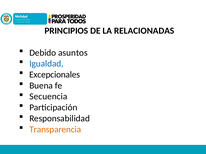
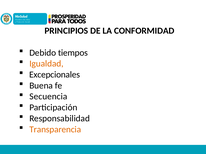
RELACIONADAS: RELACIONADAS -> CONFORMIDAD (144, 31)
asuntos: asuntos -> tiempos (73, 53)
Igualdad colour: blue -> orange (46, 64)
